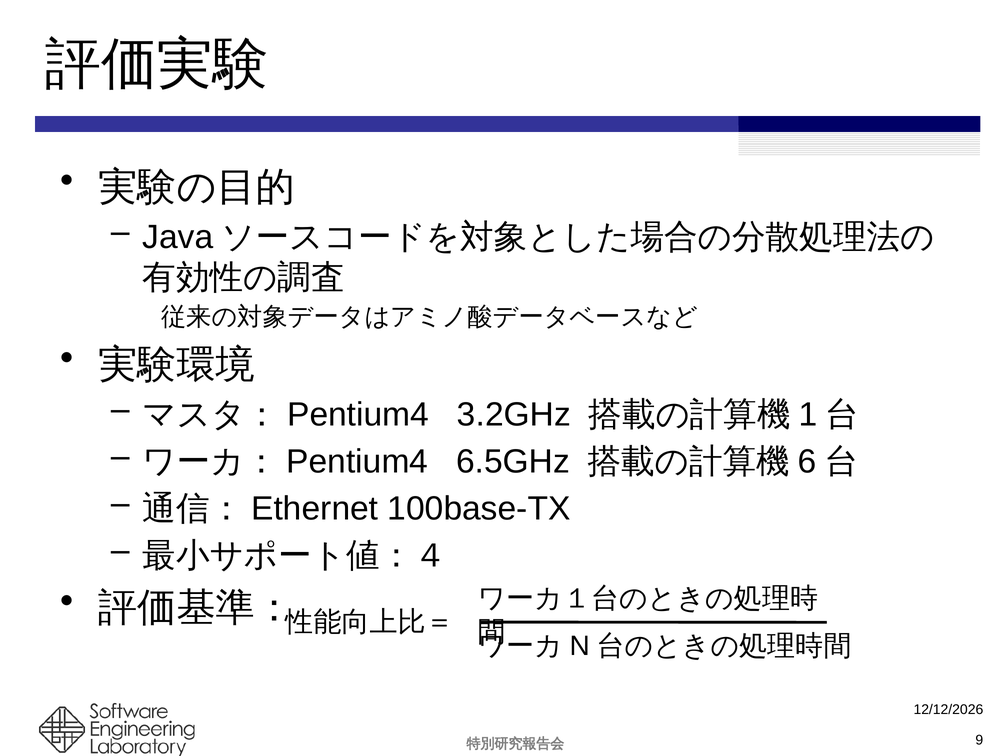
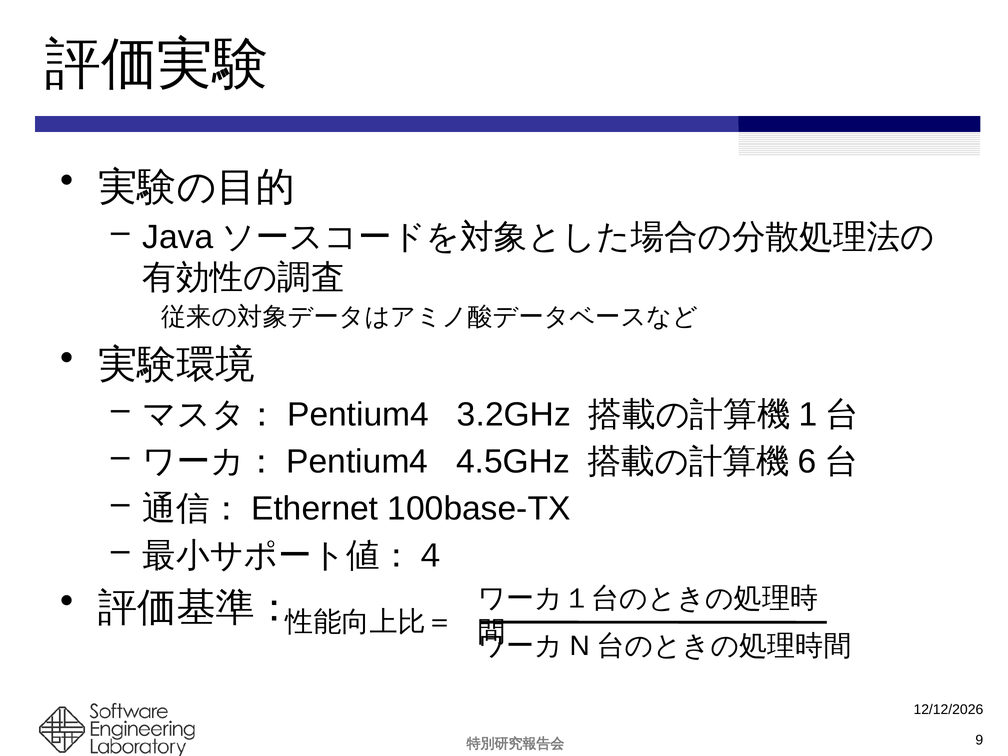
6.5GHz: 6.5GHz -> 4.5GHz (513, 462)
